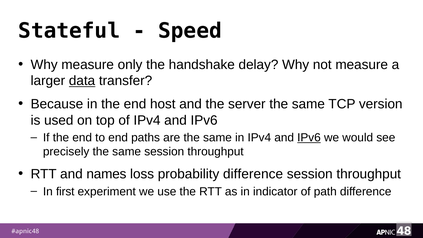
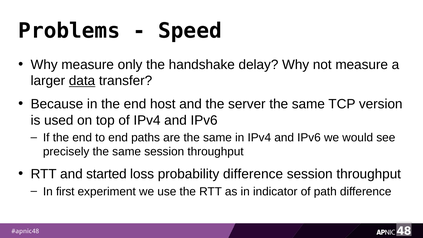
Stateful: Stateful -> Problems (69, 31)
IPv6 underline: present -> none (309, 138)
names: names -> started (106, 174)
